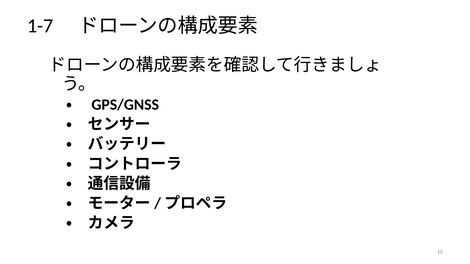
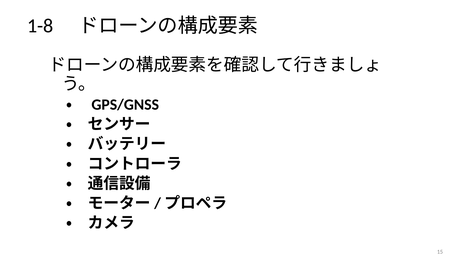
1-7: 1-7 -> 1-8 (40, 26)
